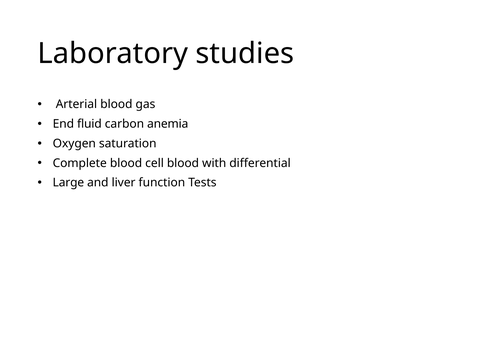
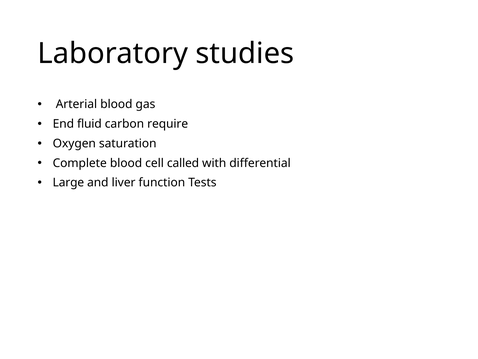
anemia: anemia -> require (168, 124)
cell blood: blood -> called (183, 163)
